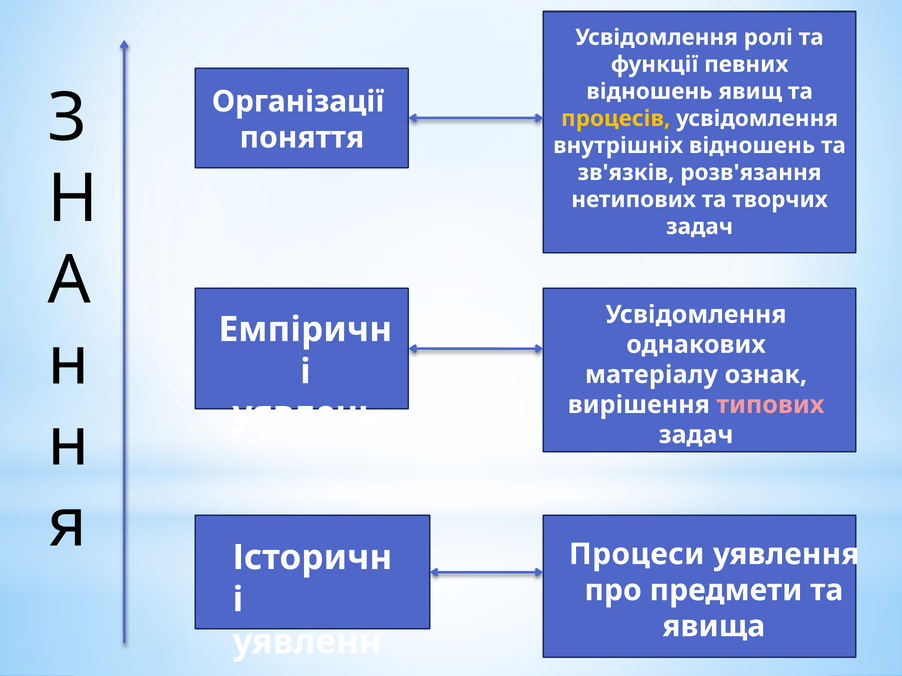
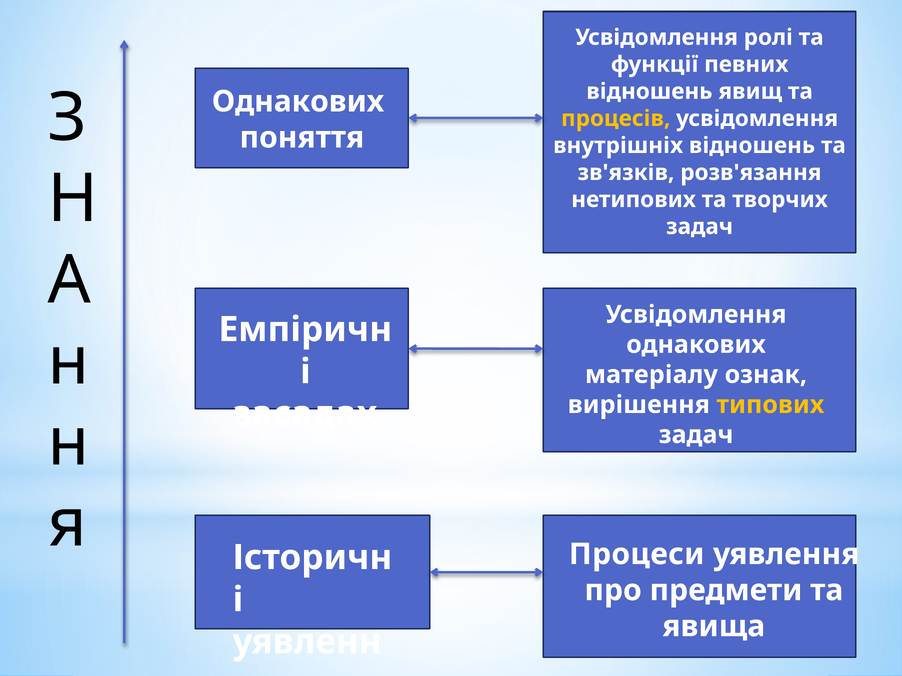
Організації: Організації -> Однакових (298, 102)
типових colour: pink -> yellow (770, 405)
уявлень: уявлень -> засадах (305, 414)
